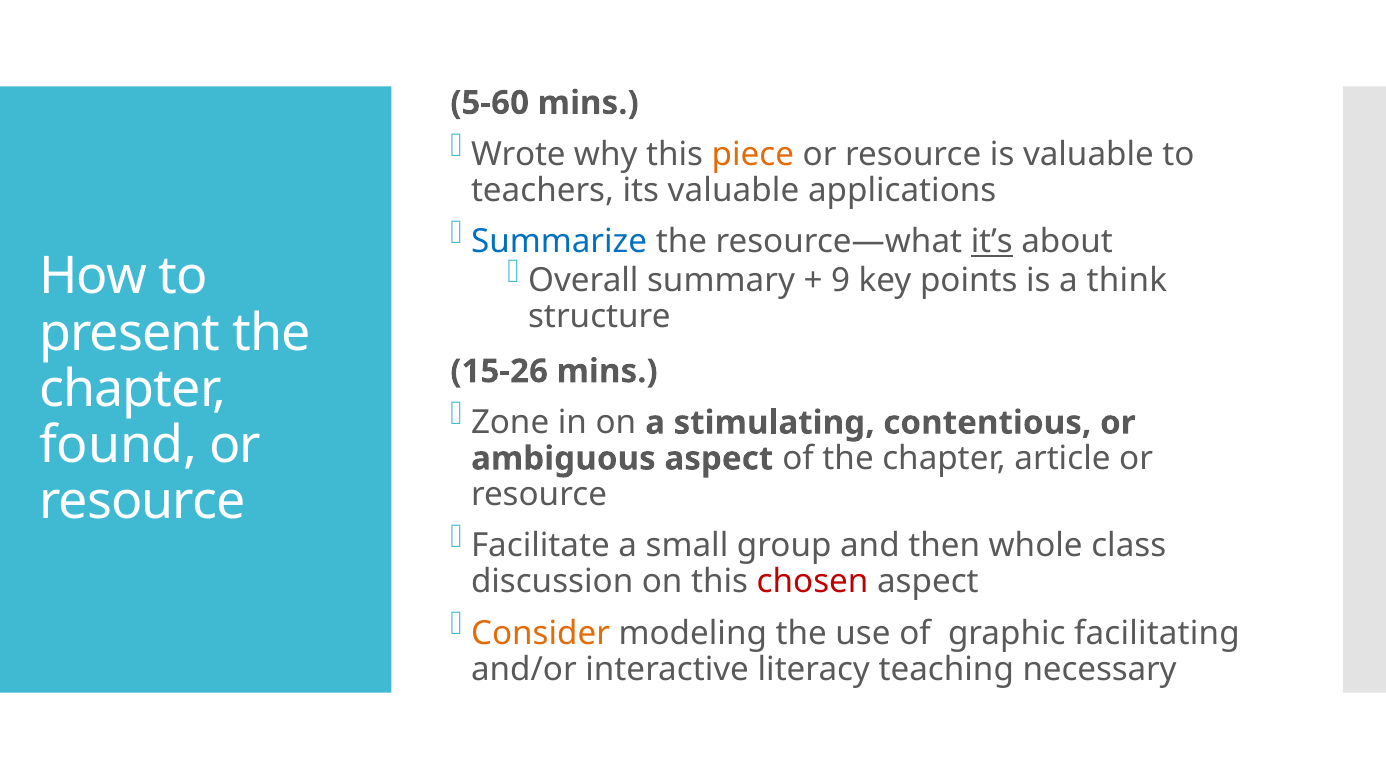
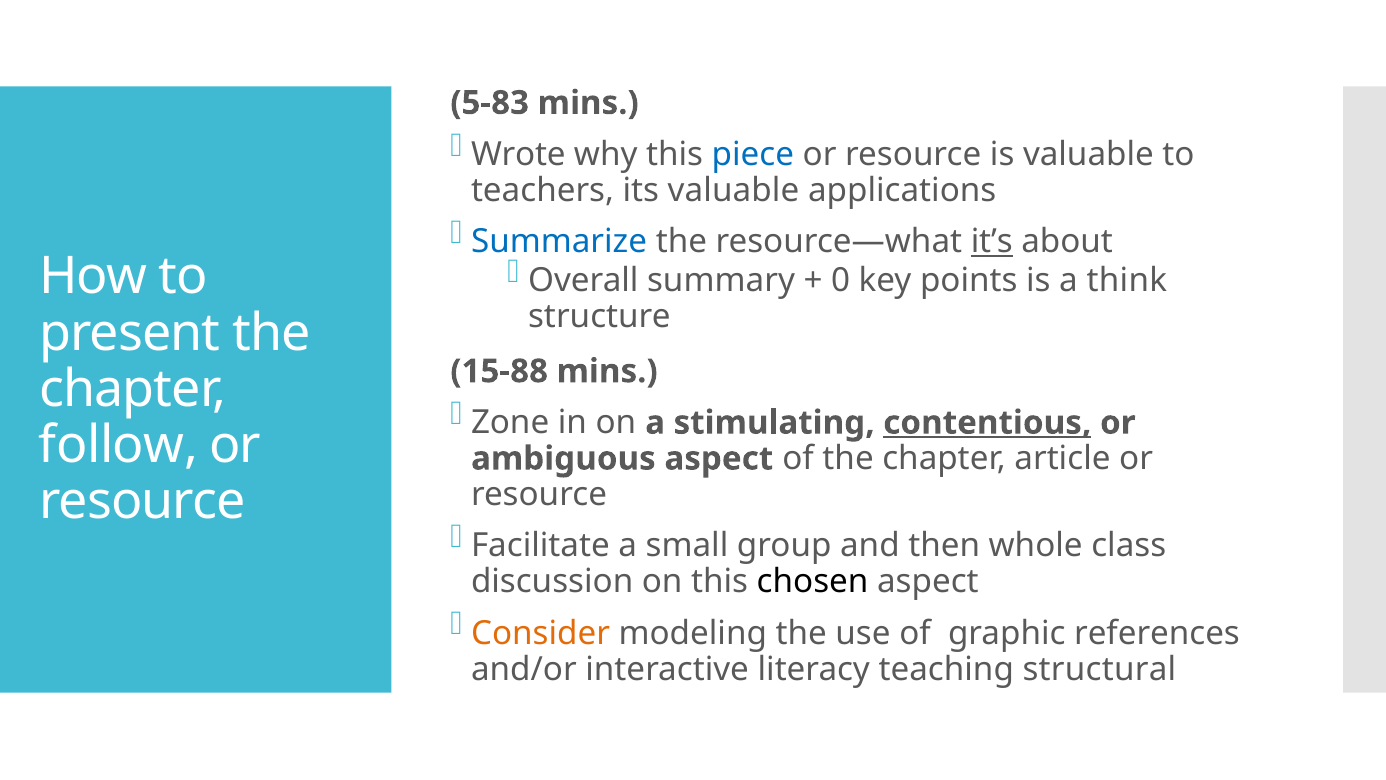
5-60: 5-60 -> 5-83 (490, 103)
piece colour: orange -> blue (753, 154)
9: 9 -> 0 (841, 281)
15-26: 15-26 -> 15-88 (499, 371)
contentious underline: none -> present (987, 423)
found: found -> follow (119, 445)
chosen colour: red -> black (813, 581)
facilitating: facilitating -> references (1157, 633)
necessary: necessary -> structural (1099, 669)
